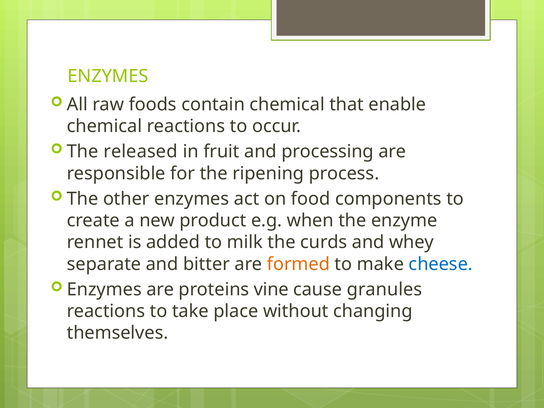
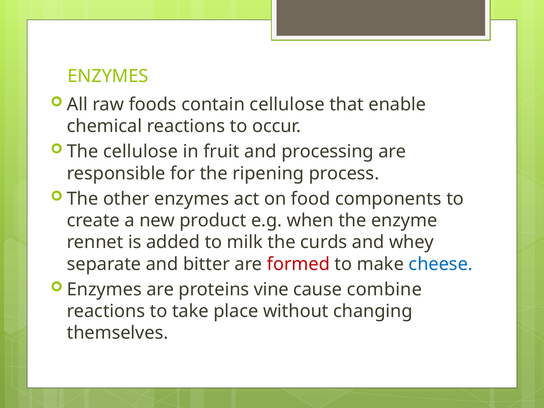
contain chemical: chemical -> cellulose (287, 105)
The released: released -> cellulose (140, 152)
formed colour: orange -> red (298, 264)
granules: granules -> combine (384, 289)
